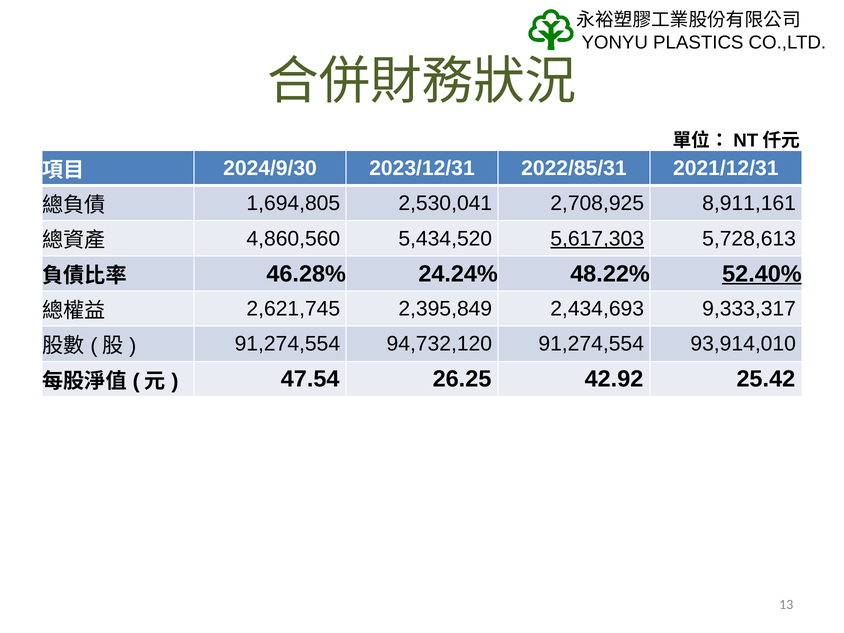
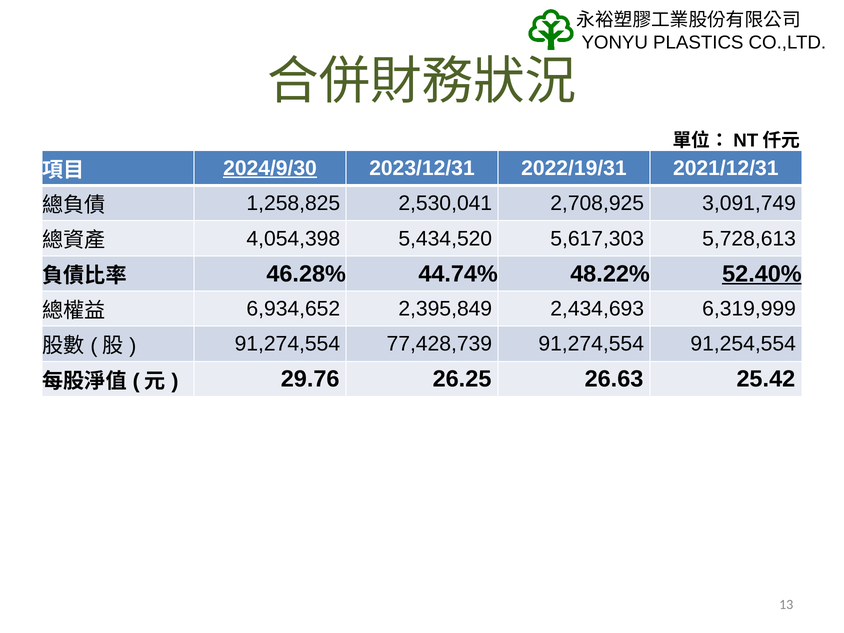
2024/9/30 underline: none -> present (270, 168)
2022/85/31: 2022/85/31 -> 2022/19/31 (574, 168)
1,694,805: 1,694,805 -> 1,258,825 (293, 203)
8,911,161: 8,911,161 -> 3,091,749 (749, 203)
4,860,560: 4,860,560 -> 4,054,398 (293, 239)
5,617,303 underline: present -> none (597, 239)
24.24%: 24.24% -> 44.74% (458, 274)
2,621,745: 2,621,745 -> 6,934,652 (293, 309)
9,333,317: 9,333,317 -> 6,319,999 (749, 309)
94,732,120: 94,732,120 -> 77,428,739 (439, 344)
93,914,010: 93,914,010 -> 91,254,554 (743, 344)
47.54: 47.54 -> 29.76 (310, 379)
42.92: 42.92 -> 26.63 (614, 379)
